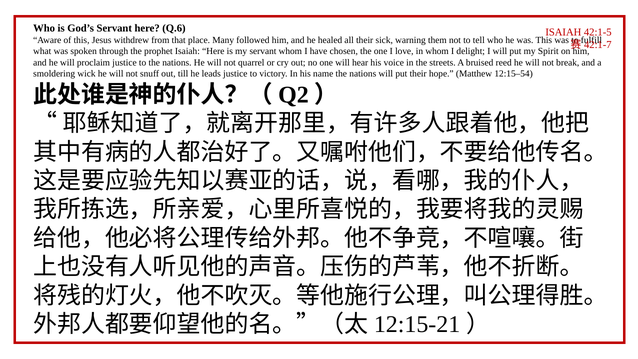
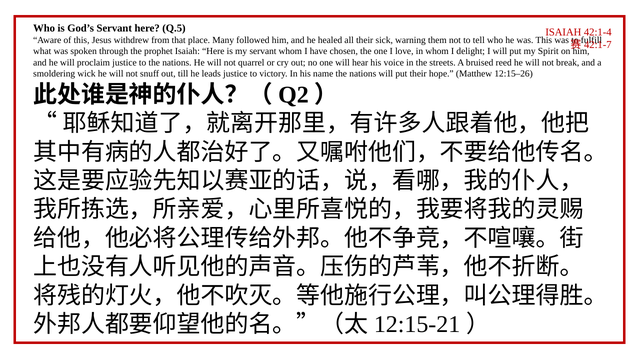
Q.6: Q.6 -> Q.5 (174, 28)
42:1-5: 42:1-5 -> 42:1-4 (598, 32)
12:15–54: 12:15–54 -> 12:15–26 (514, 74)
